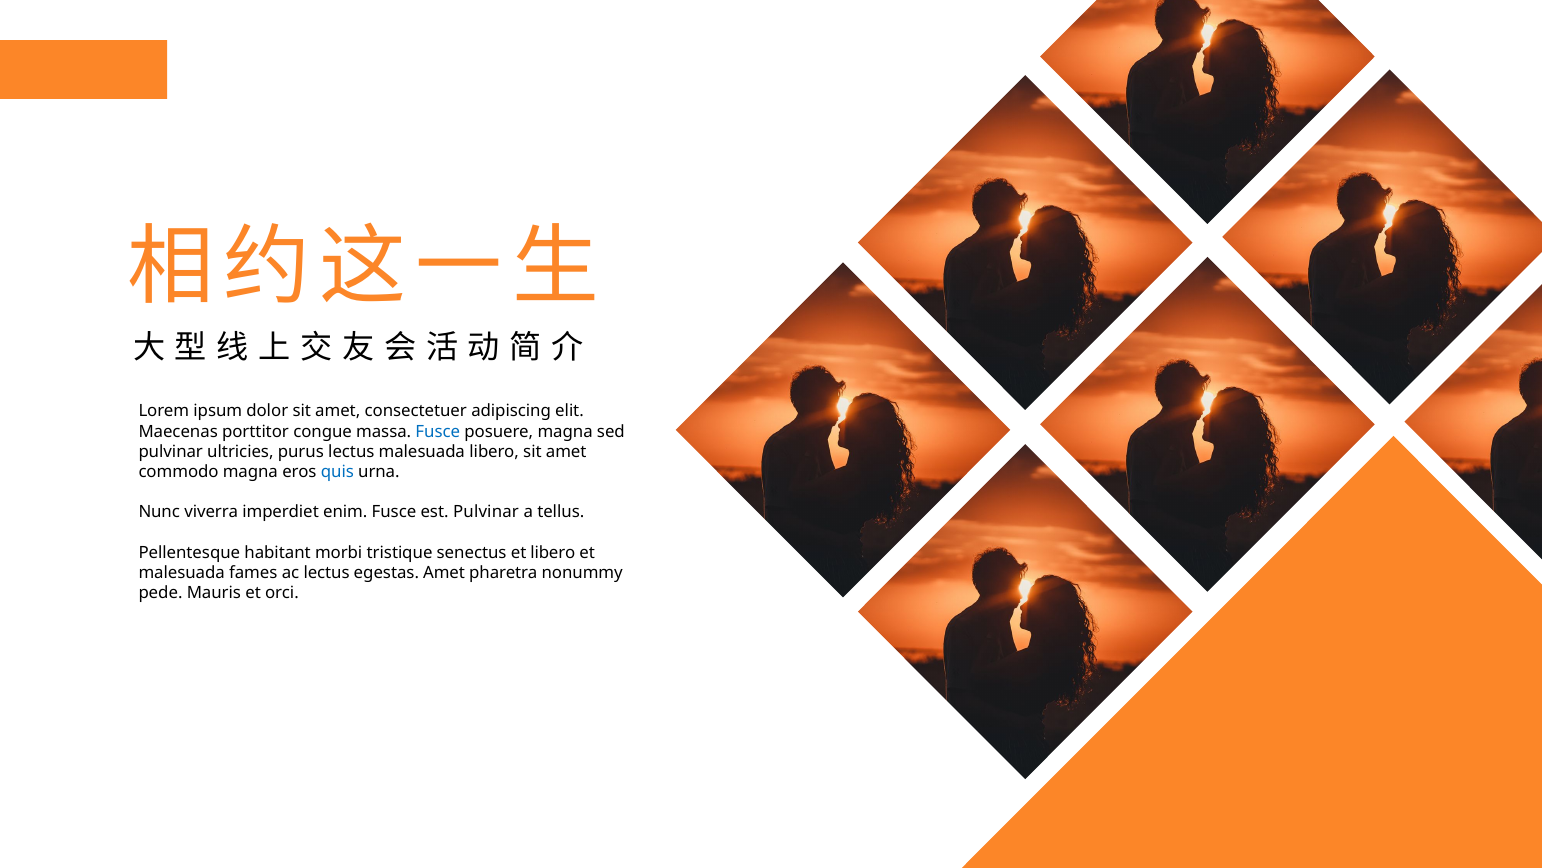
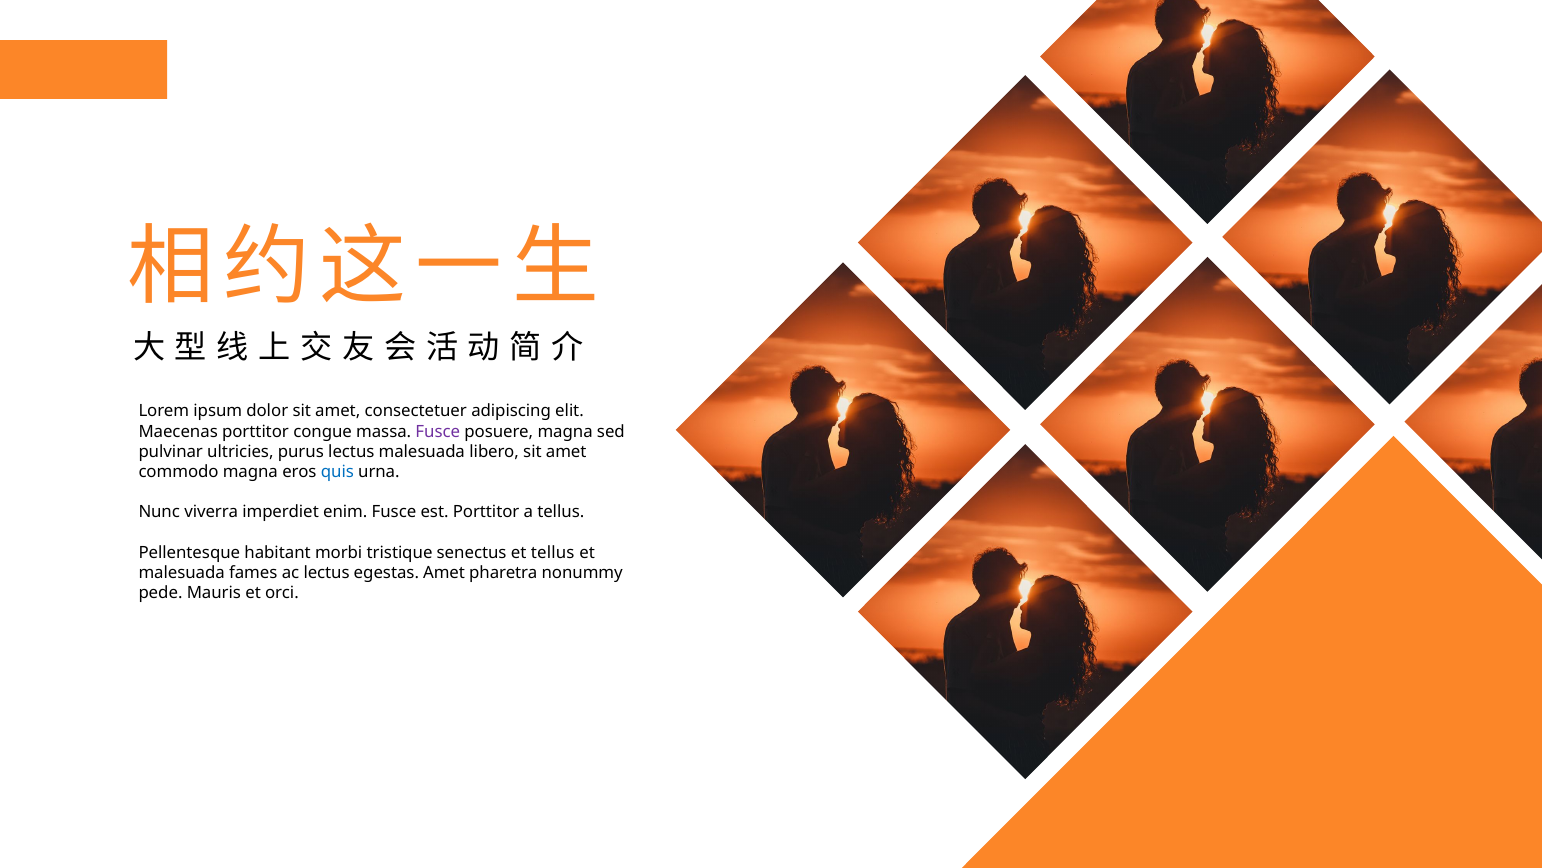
Fusce colour: blue -> purple (438, 431)
est Pulvinar: Pulvinar -> Porttitor (486, 512)
et libero: libero -> tellus (553, 552)
